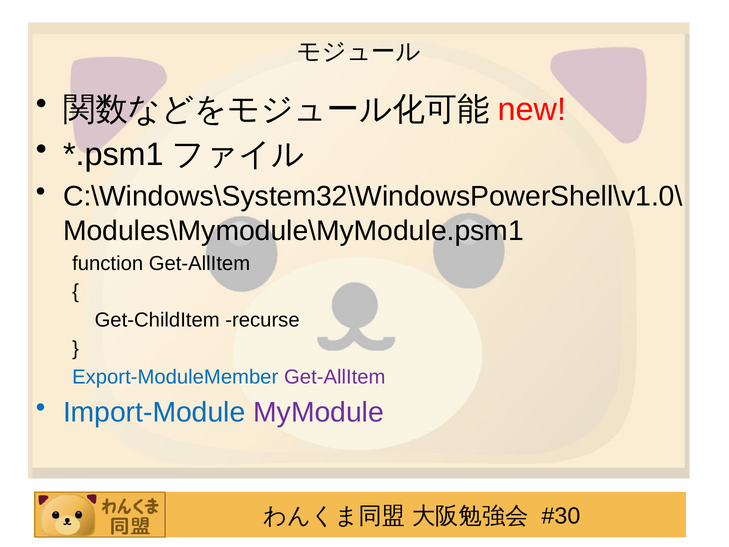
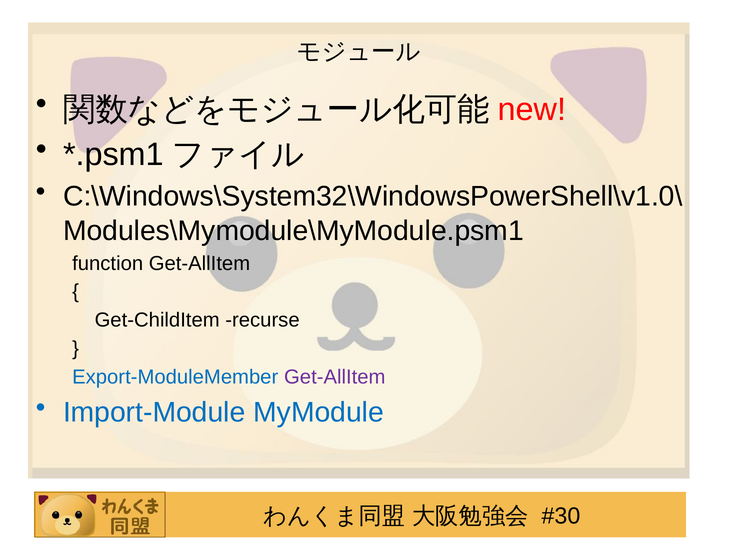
MyModule colour: purple -> blue (319, 412)
